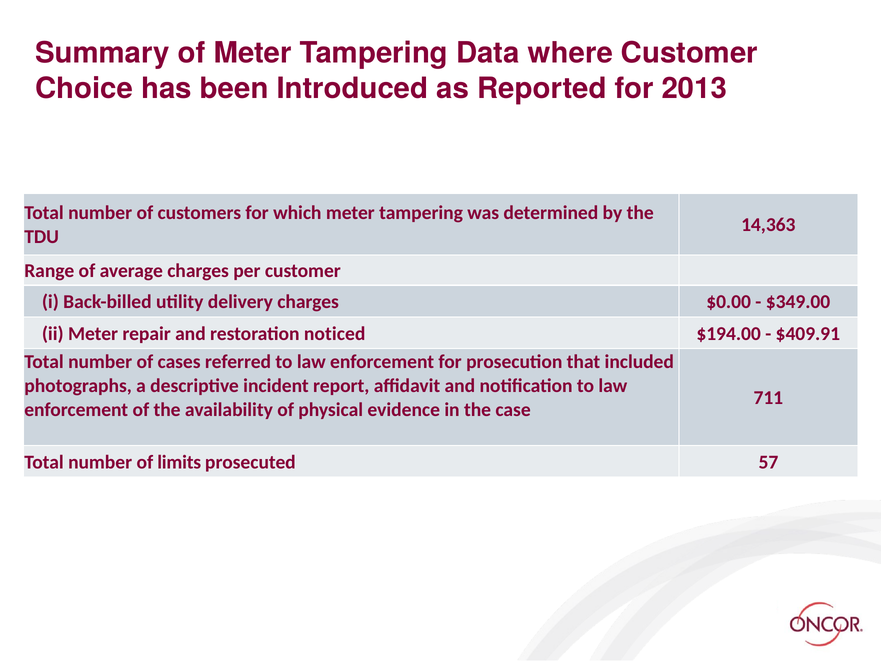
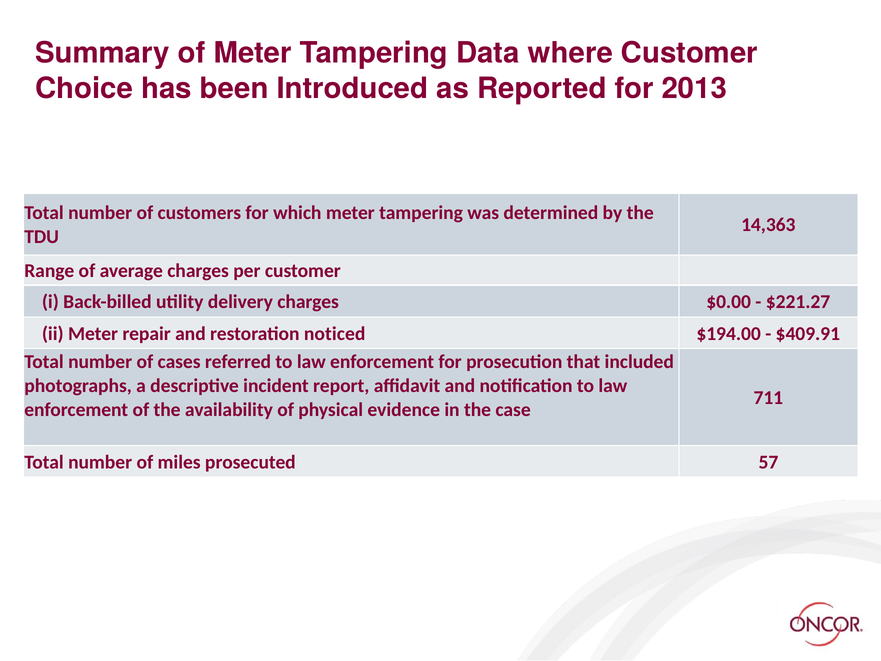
$349.00: $349.00 -> $221.27 (798, 302)
limits: limits -> miles (179, 462)
